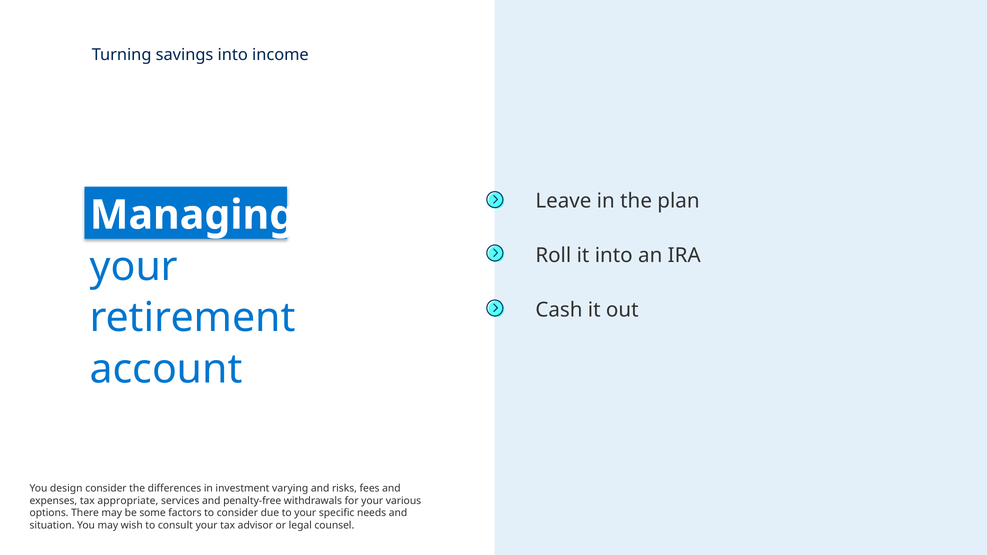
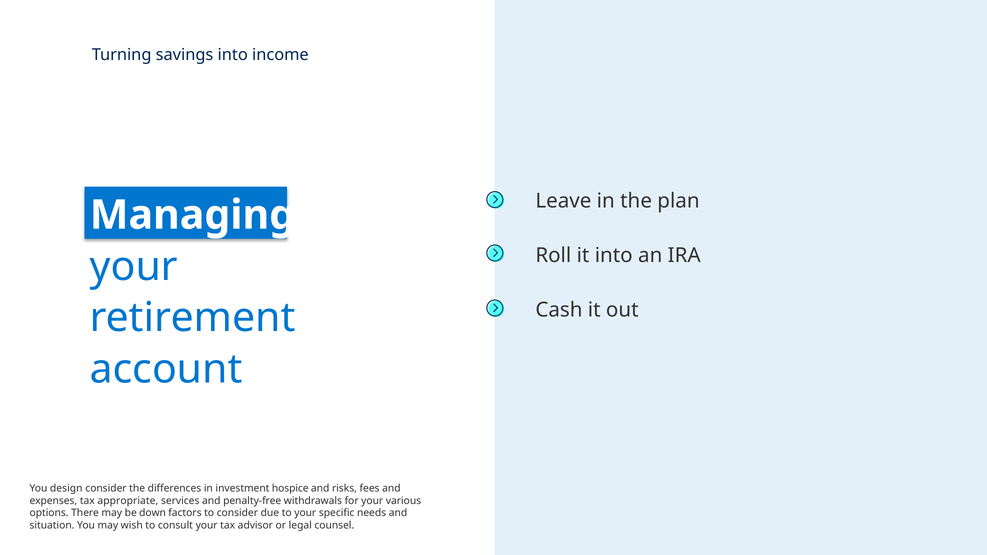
varying: varying -> hospice (290, 488)
some: some -> down (153, 513)
